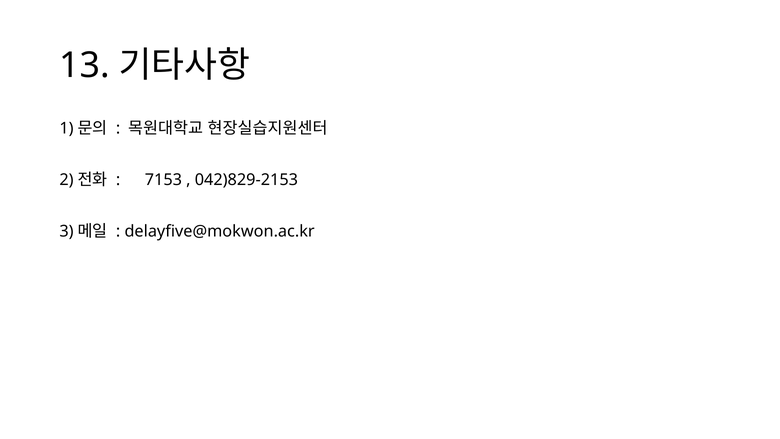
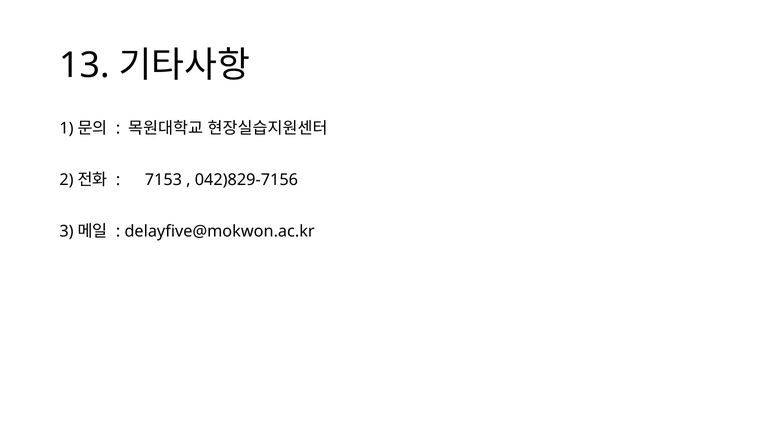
042)829-2153: 042)829-2153 -> 042)829-7156 (246, 180)
